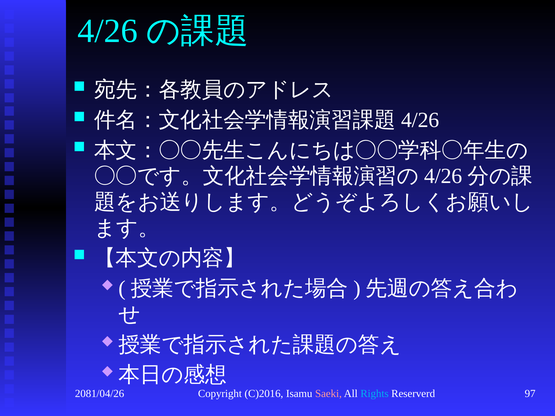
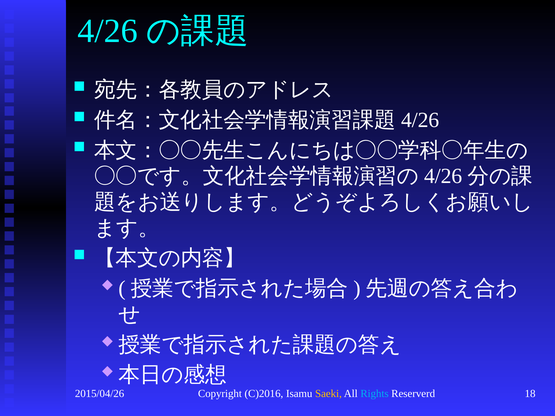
2081/04/26: 2081/04/26 -> 2015/04/26 (100, 394)
Saeki colour: pink -> yellow (328, 394)
97: 97 -> 18 (530, 394)
